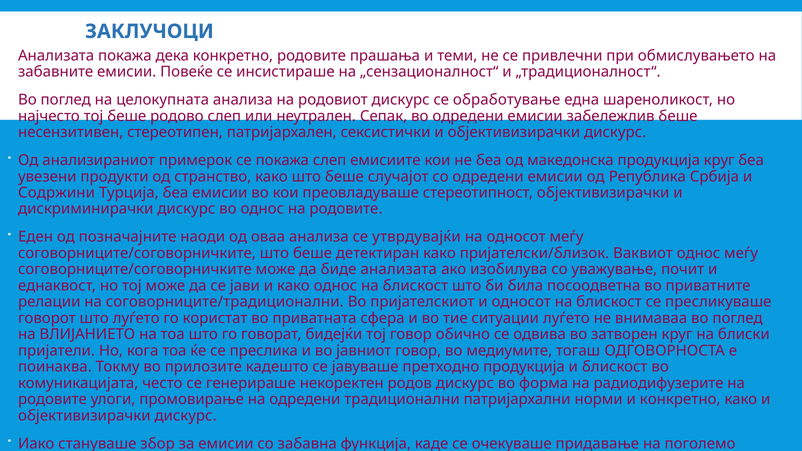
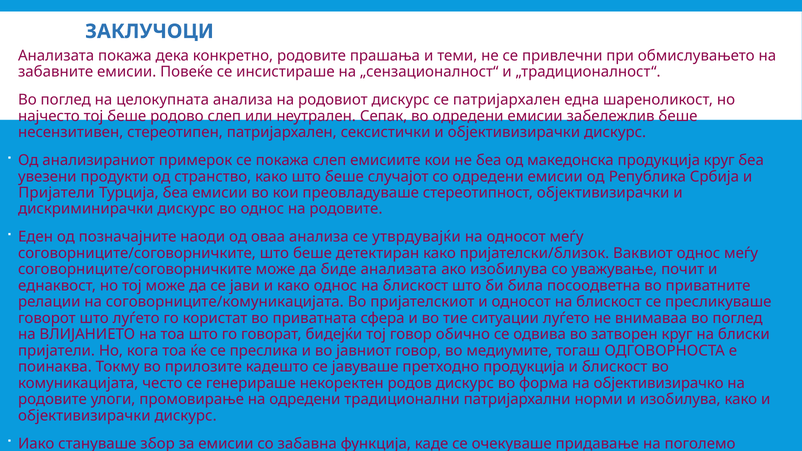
се обработување: обработување -> патријархален (507, 100)
Содржини: Содржини -> Пријатели (57, 193)
соговорниците/традиционални: соговорниците/традиционални -> соговорниците/комуникацијата (225, 302)
радиодифузерите: радиодифузерите -> објективизирачко (659, 383)
и конкретно: конкретно -> изобилува (680, 399)
